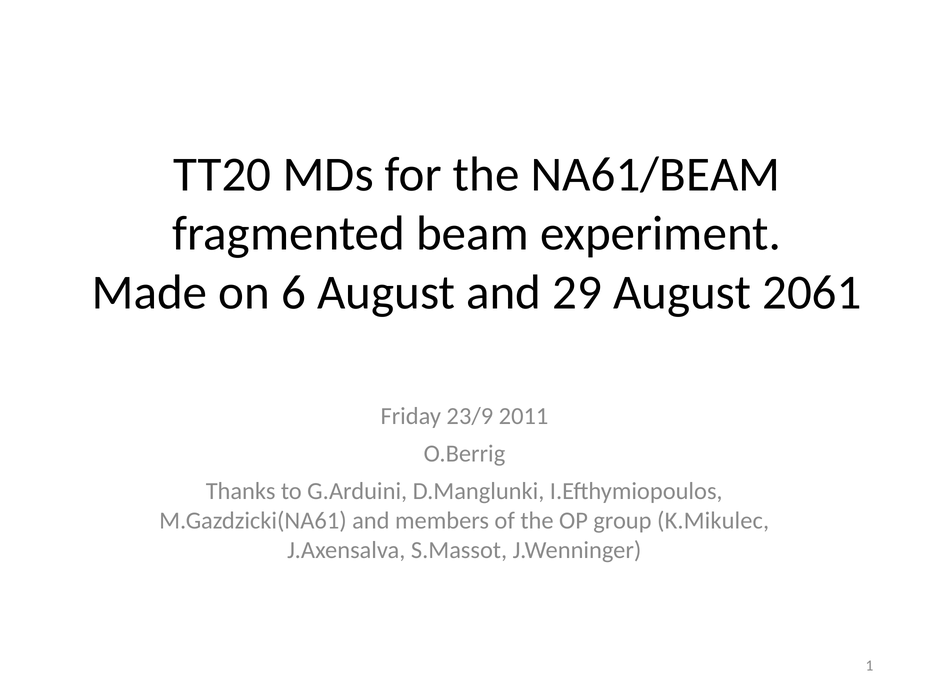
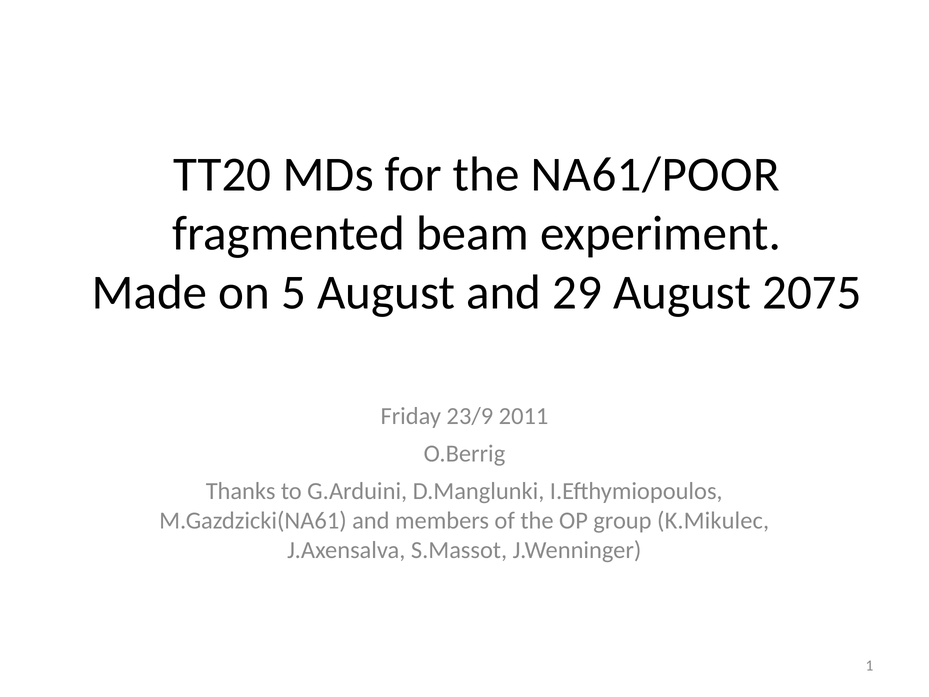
NA61/BEAM: NA61/BEAM -> NA61/POOR (655, 175)
6: 6 -> 5 (294, 292)
2061: 2061 -> 2075 (812, 292)
